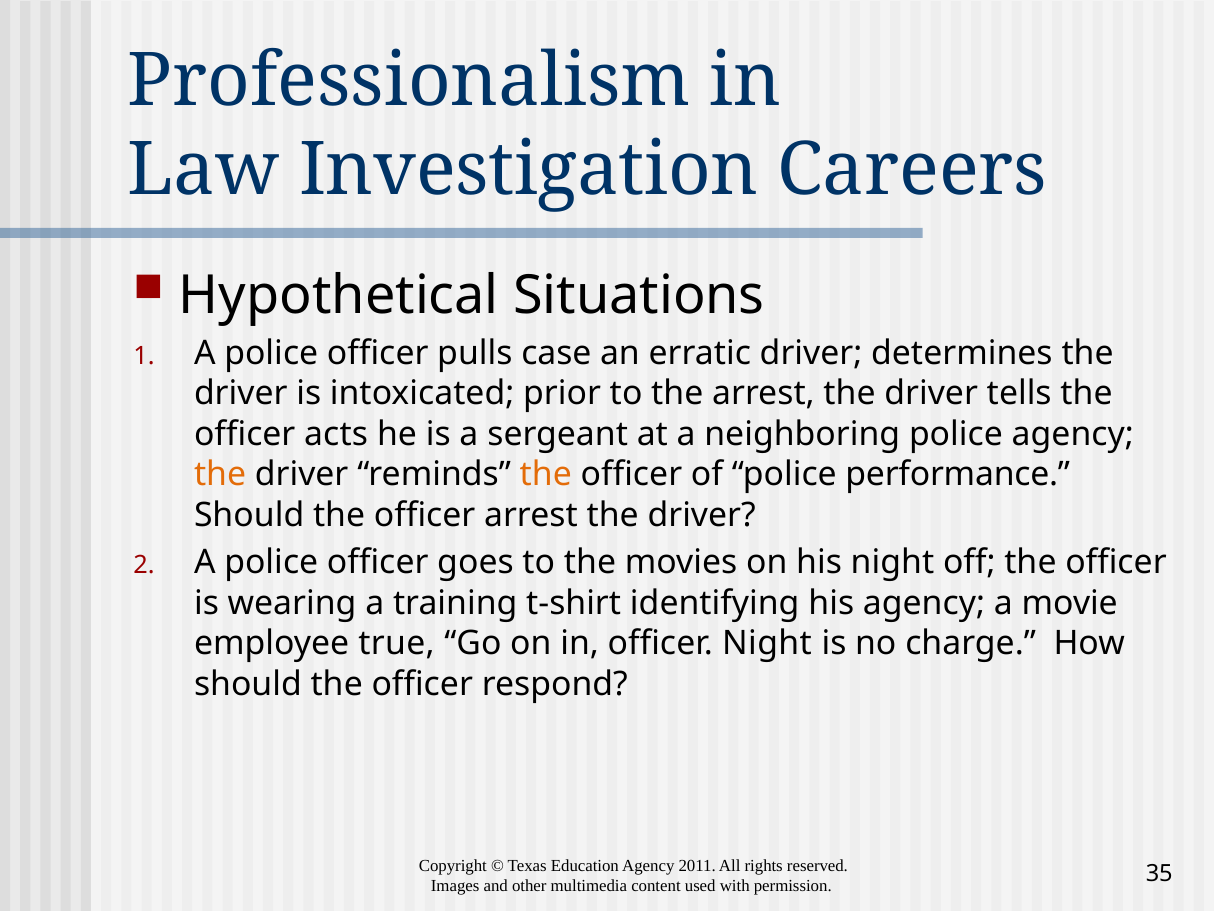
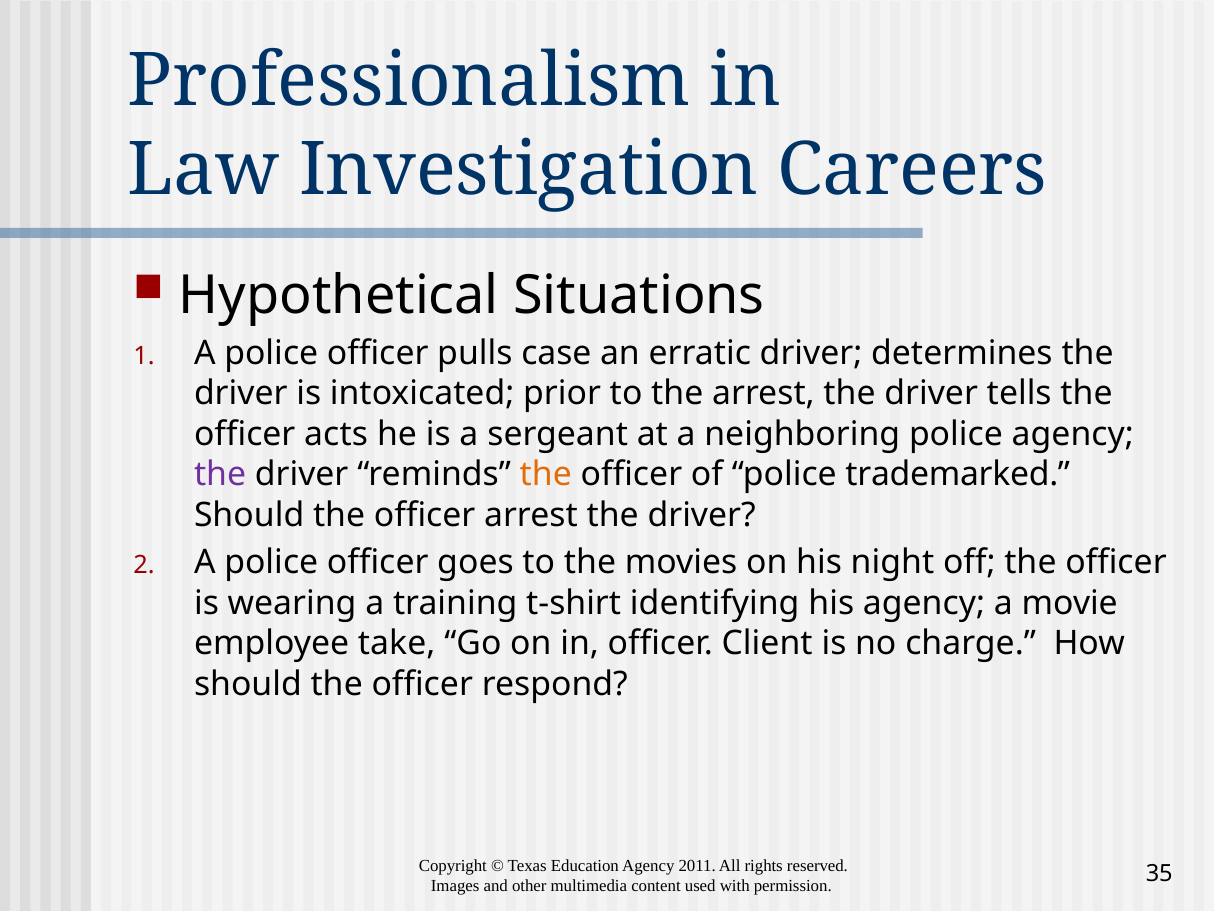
the colour: orange -> purple (220, 475)
performance: performance -> trademarked (958, 475)
true: true -> take (397, 643)
officer Night: Night -> Client (767, 643)
